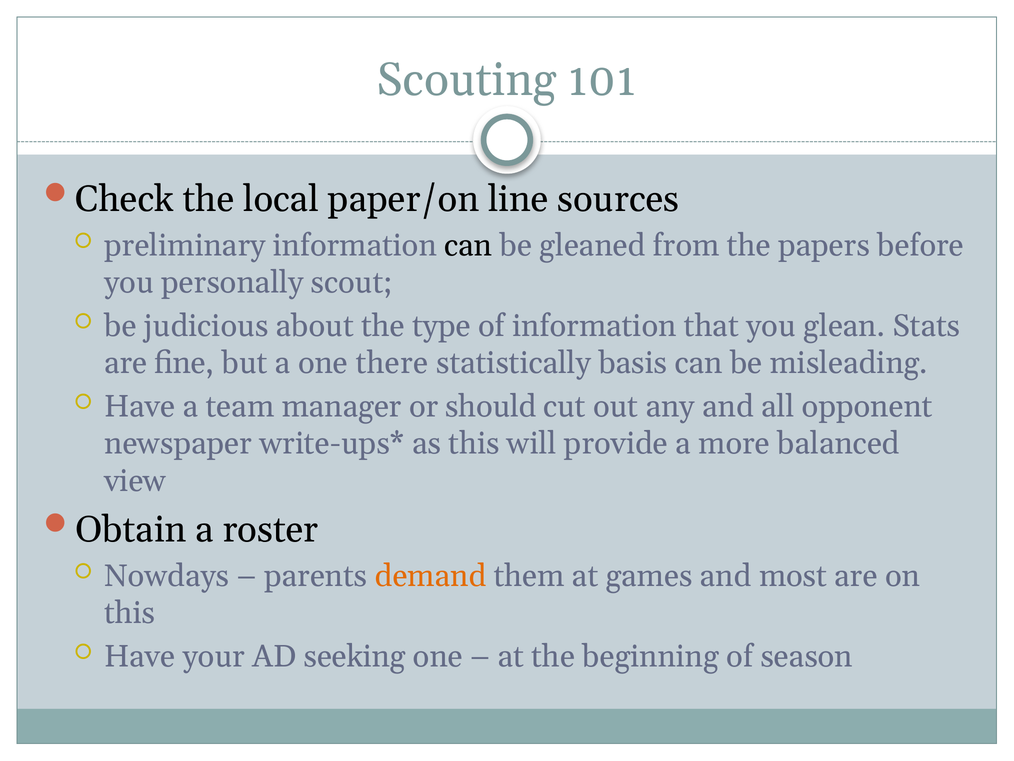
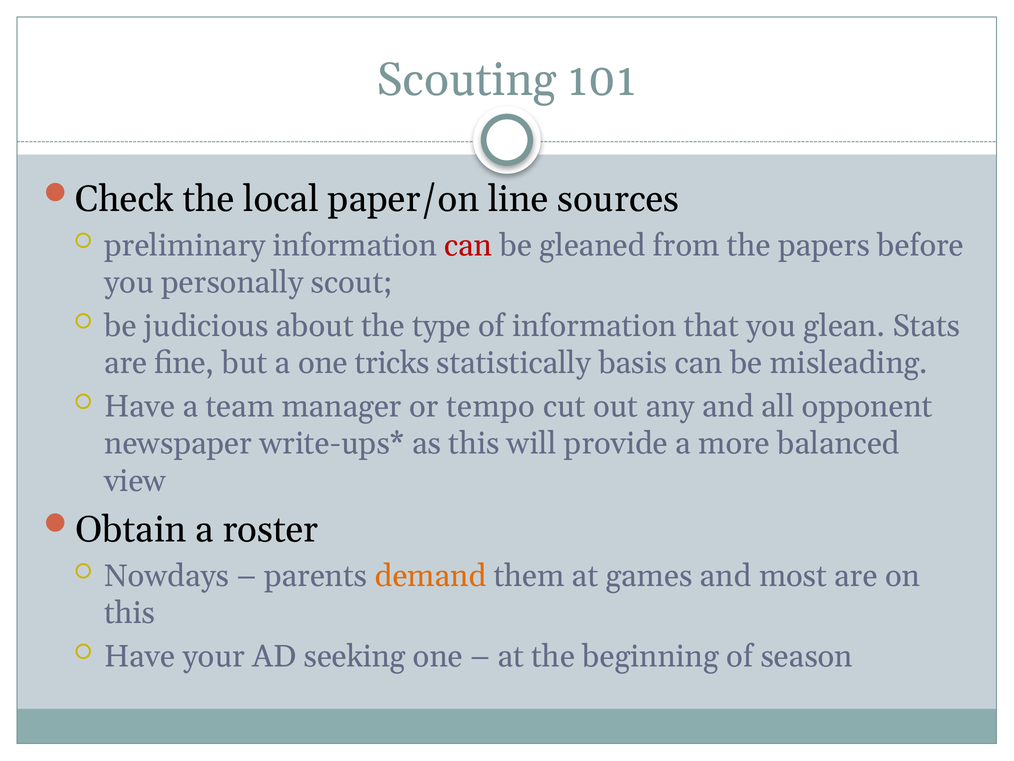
can colour: black -> red (468, 245)
there: there -> tricks (392, 363)
should: should -> tempo (491, 406)
